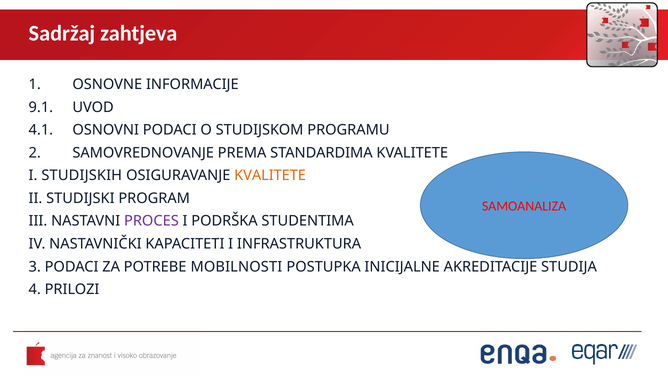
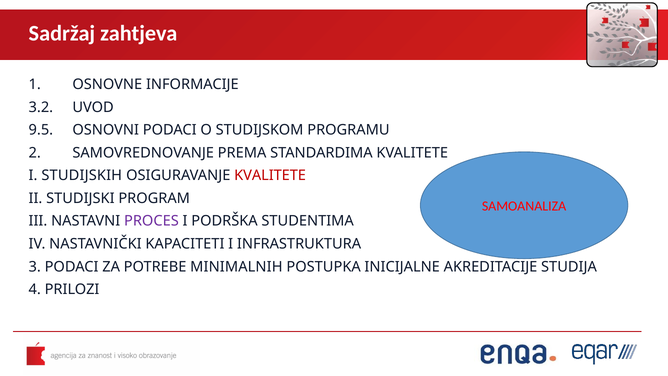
9.1: 9.1 -> 3.2 (41, 107)
4.1: 4.1 -> 9.5 (41, 130)
KVALITETE colour: orange -> red (270, 176)
MOBILNOSTI: MOBILNOSTI -> MINIMALNIH (236, 267)
